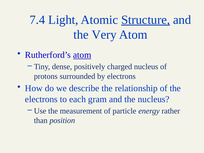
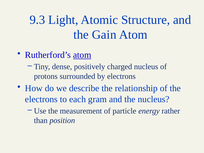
7.4: 7.4 -> 9.3 (37, 20)
Structure underline: present -> none (146, 20)
Very: Very -> Gain (104, 35)
